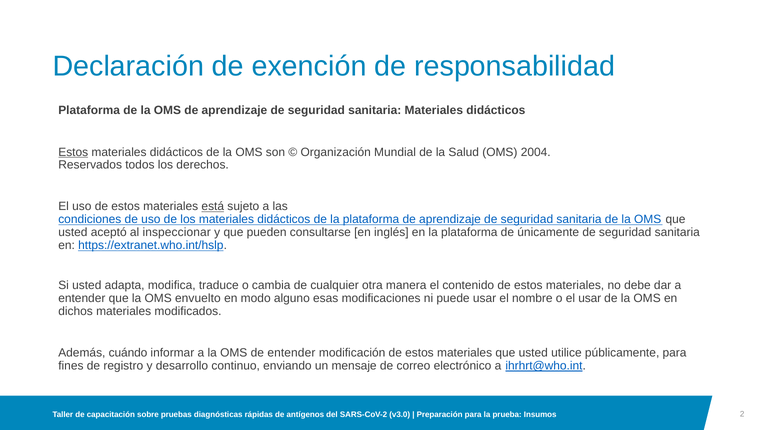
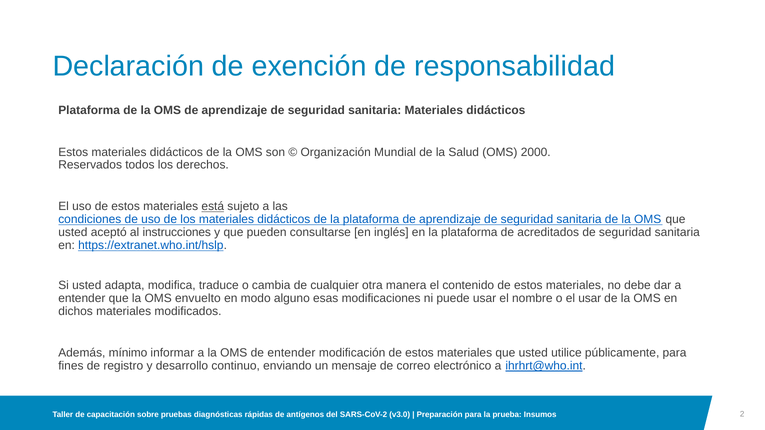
Estos underline: present -> none (73, 152)
2004: 2004 -> 2000 (536, 152)
inspeccionar: inspeccionar -> instrucciones (177, 233)
únicamente: únicamente -> acreditados (548, 233)
cuándo: cuándo -> mínimo (128, 353)
